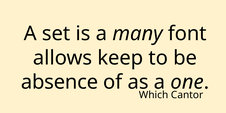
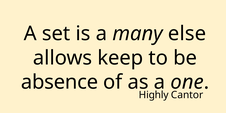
font: font -> else (187, 34)
Which: Which -> Highly (154, 95)
